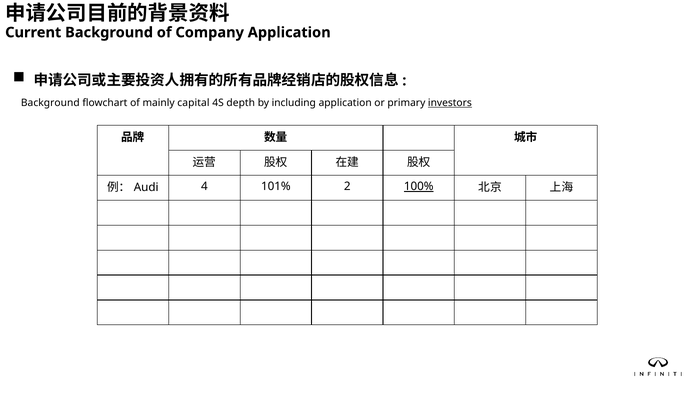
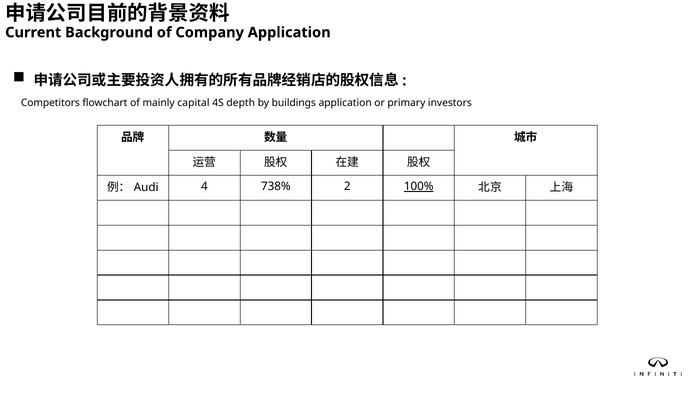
Background: Background -> Competitors (50, 103)
including: including -> buildings (294, 103)
investors underline: present -> none (450, 103)
101%: 101% -> 738% (276, 186)
